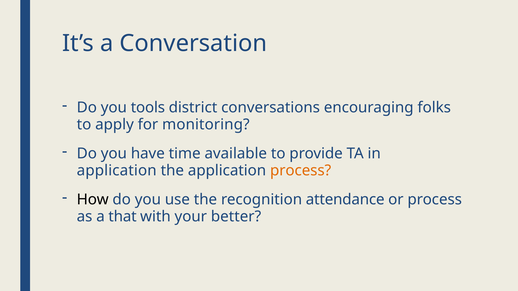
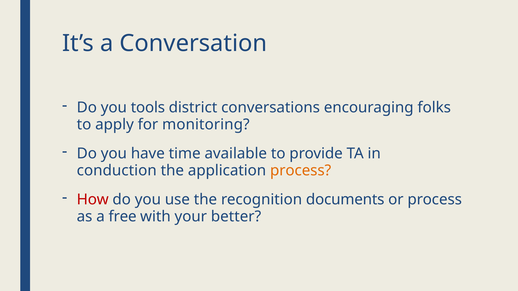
application: application -> conduction (117, 171)
How colour: black -> red (93, 200)
attendance: attendance -> documents (345, 200)
that: that -> free (123, 217)
